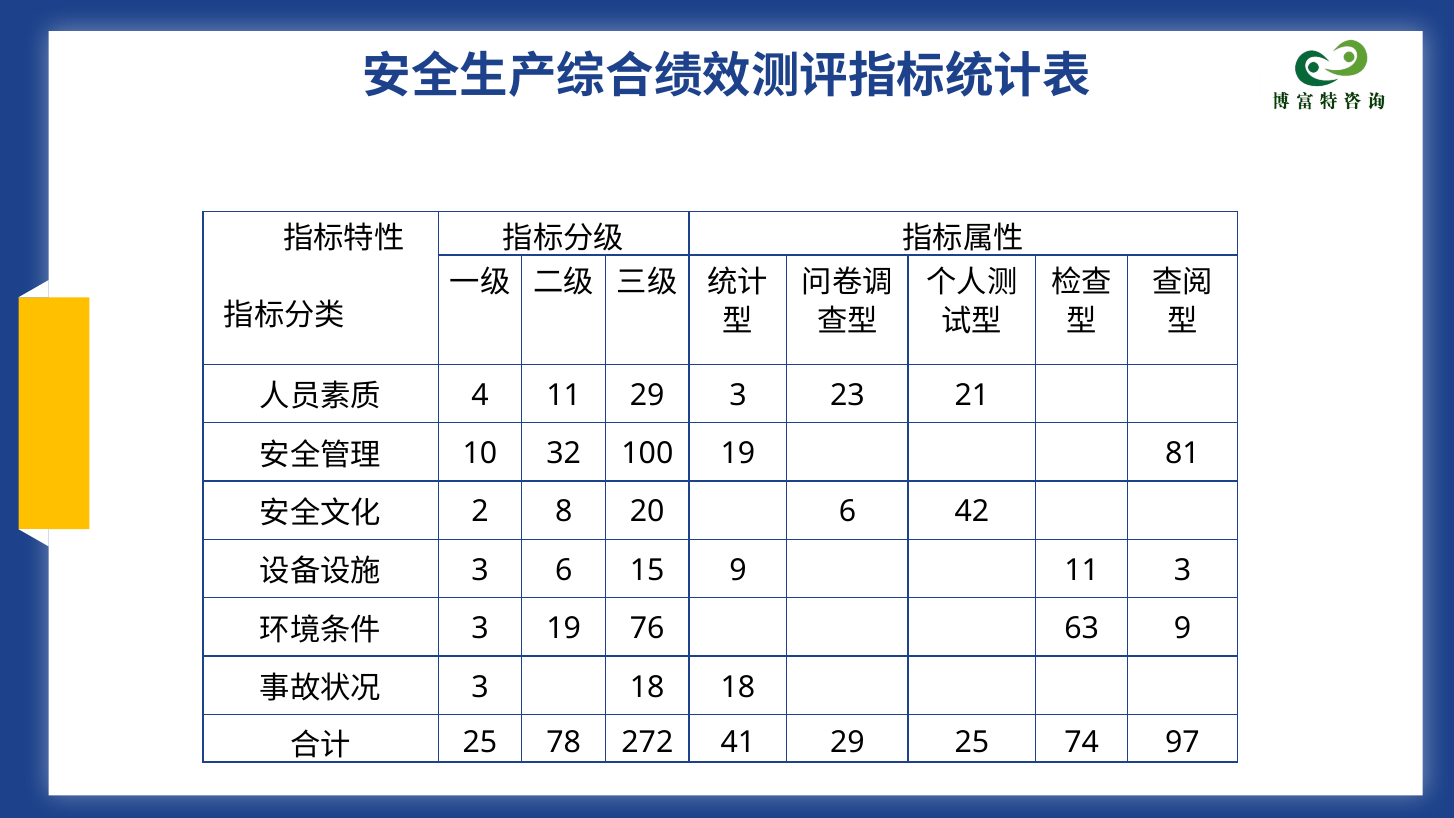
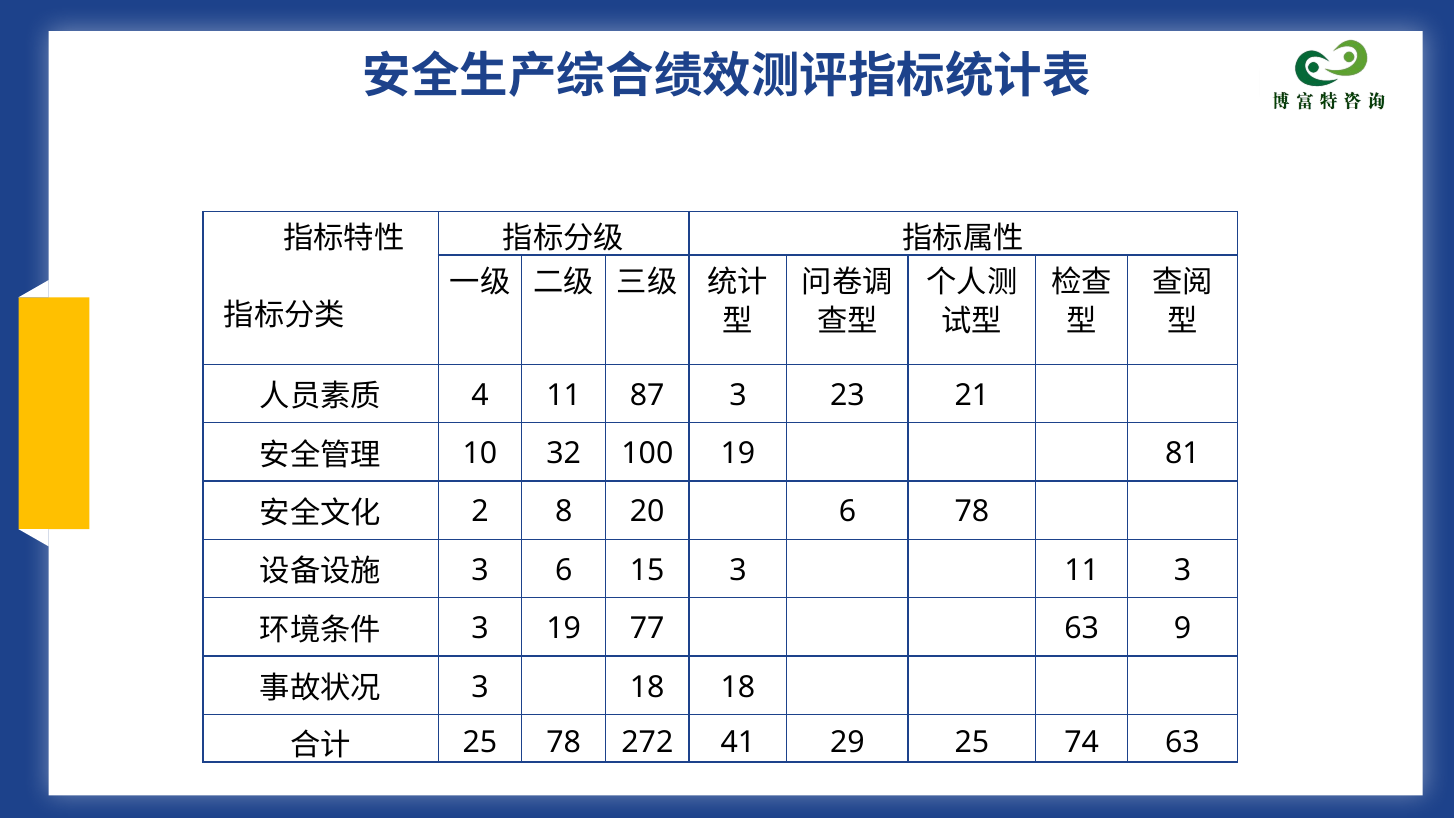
11 29: 29 -> 87 (647, 395)
6 42: 42 -> 78 (972, 512)
15 9: 9 -> 3 (738, 570)
76: 76 -> 77 (647, 629)
74 97: 97 -> 63 (1183, 742)
